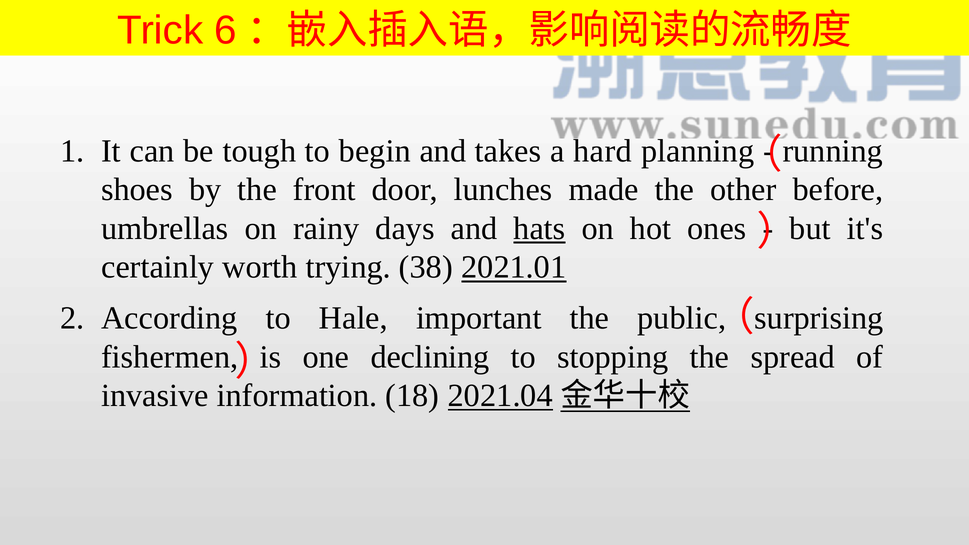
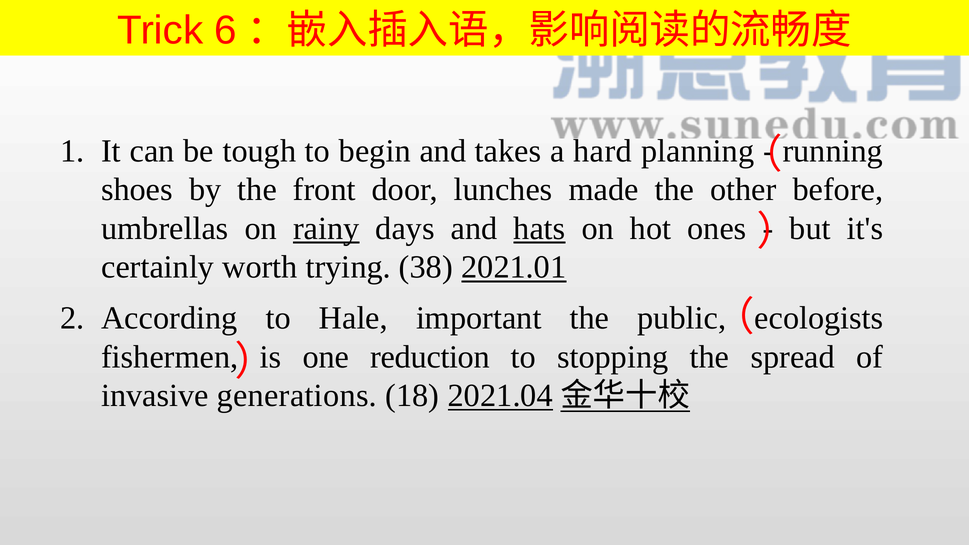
rainy underline: none -> present (326, 229)
surprising: surprising -> ecologists (819, 318)
declining: declining -> reduction (430, 357)
information: information -> generations (297, 396)
